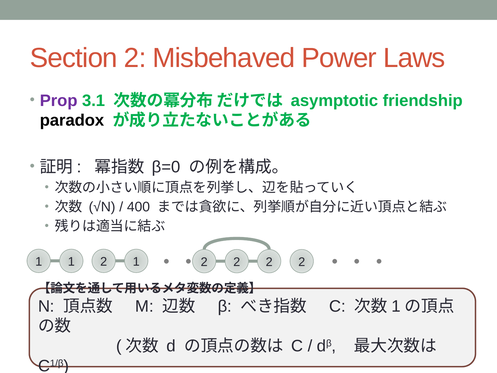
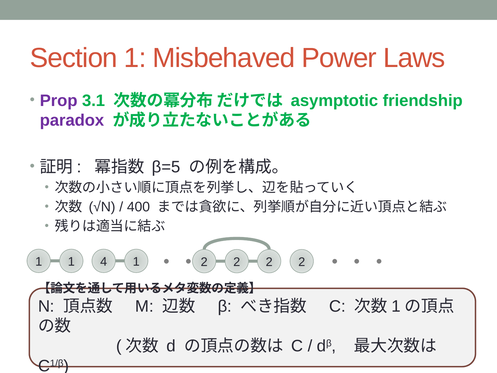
Section 2: 2 -> 1 (135, 58)
paradox colour: black -> purple (72, 120)
β=0: β=0 -> β=5 (166, 167)
1 2: 2 -> 4 (104, 262)
